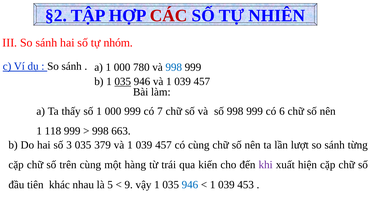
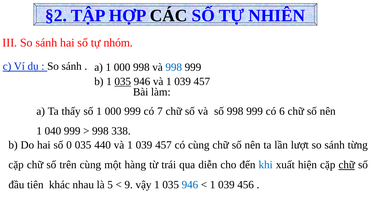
CÁC colour: red -> black (169, 16)
000 780: 780 -> 998 (141, 67)
118: 118 -> 040 (53, 131)
663: 663 -> 338 (121, 131)
3: 3 -> 0 (69, 145)
379: 379 -> 440 (103, 145)
kiến: kiến -> diễn (208, 165)
khi colour: purple -> blue (266, 165)
chữ underline: none -> present (347, 165)
453: 453 -> 456 (246, 184)
